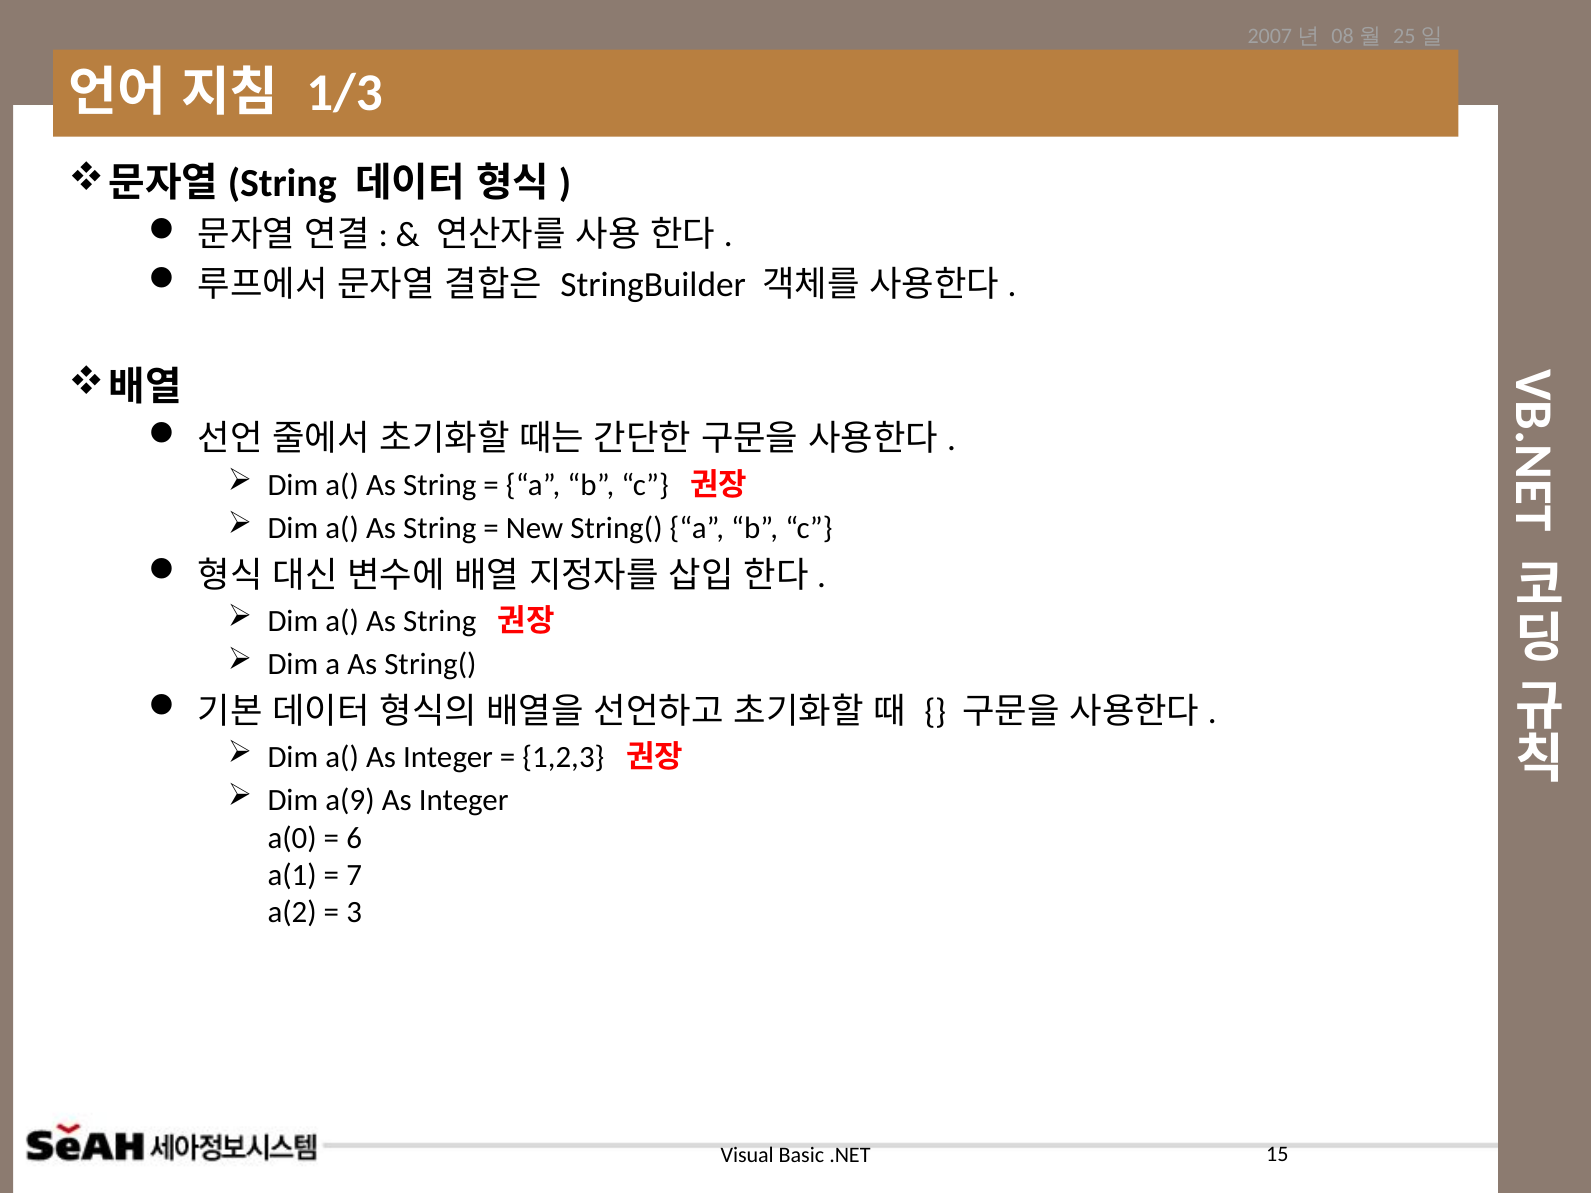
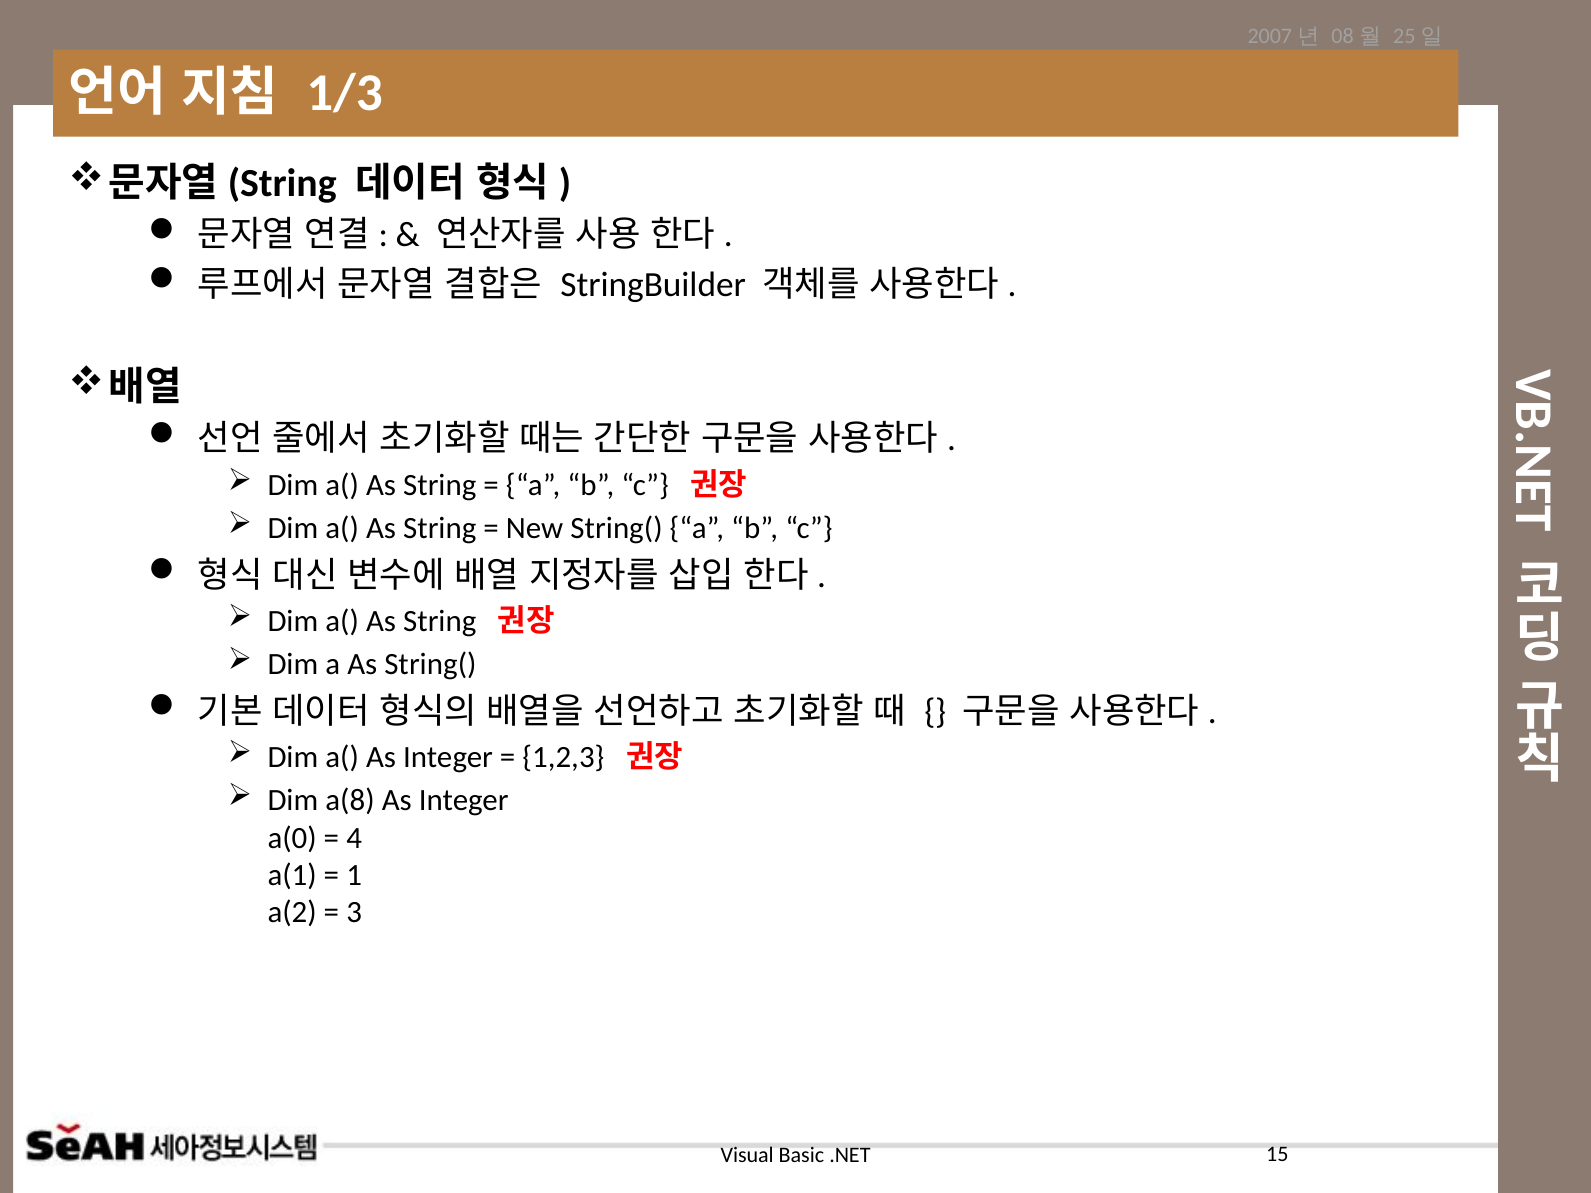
a(9: a(9 -> a(8 (350, 801)
6: 6 -> 4 (354, 838)
7: 7 -> 1 (354, 875)
